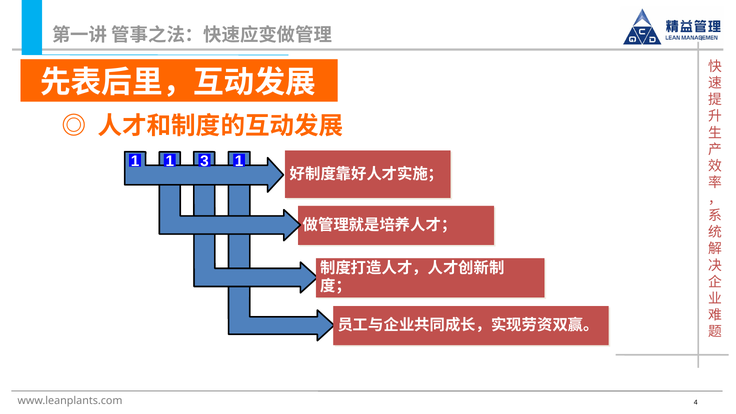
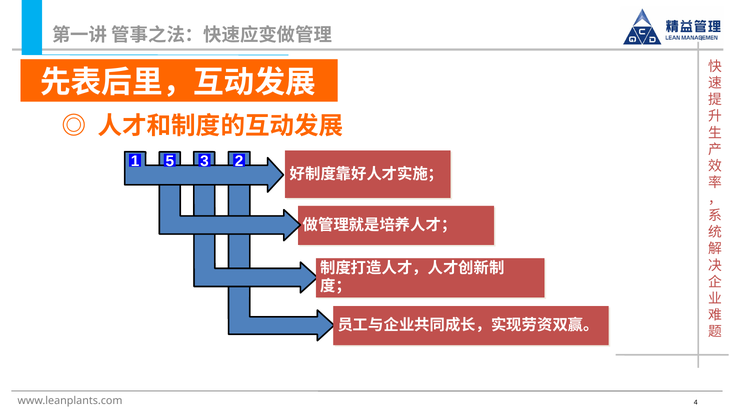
1 1: 1 -> 5 (170, 161)
3 1: 1 -> 2 (239, 161)
